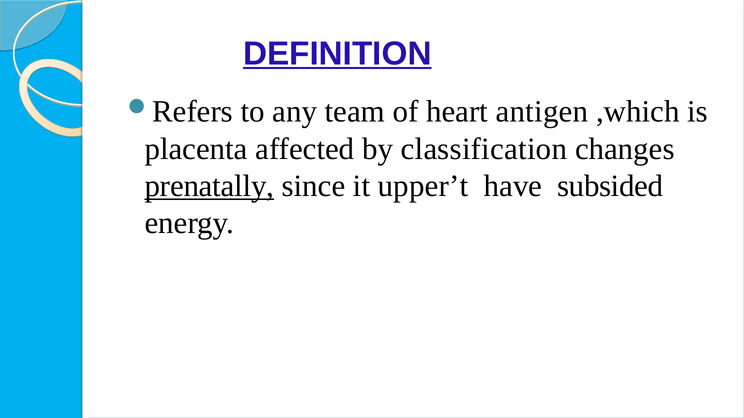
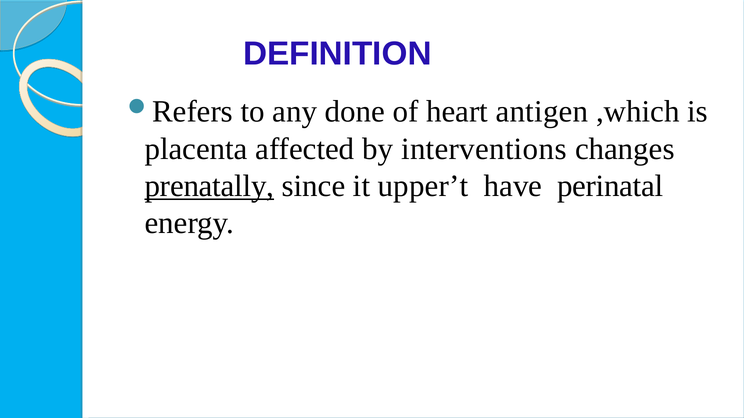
DEFINITION underline: present -> none (337, 54)
team: team -> done (355, 112)
classification: classification -> interventions (484, 149)
subsided: subsided -> perinatal (610, 186)
